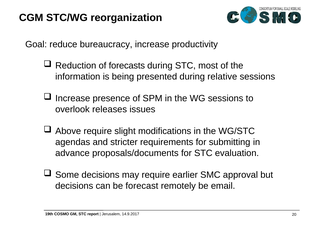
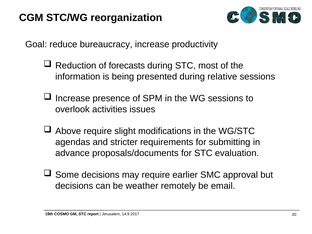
releases: releases -> activities (110, 109)
forecast: forecast -> weather (142, 186)
